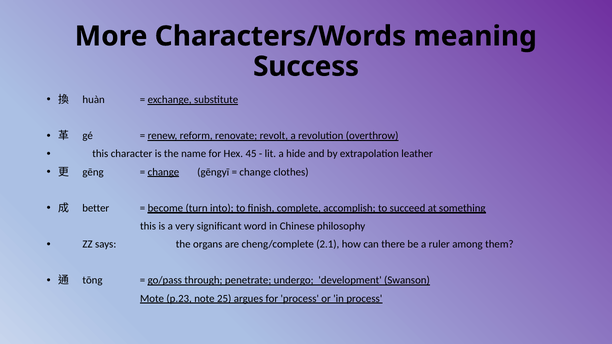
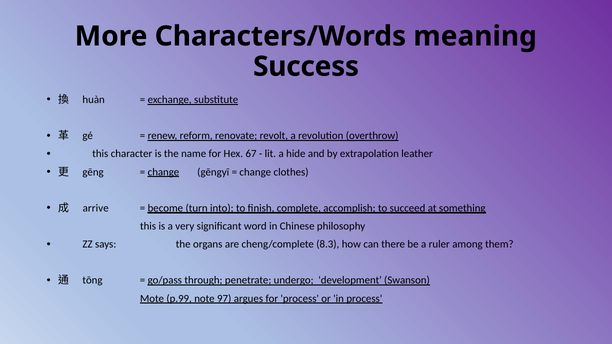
45: 45 -> 67 (251, 154)
better: better -> arrive (96, 208)
2.1: 2.1 -> 8.3 (328, 244)
p.23: p.23 -> p.99 (179, 299)
25: 25 -> 97 (224, 299)
